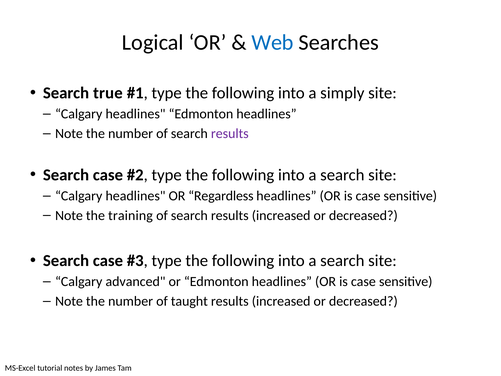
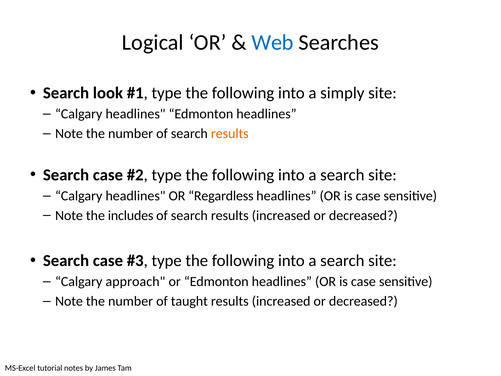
true: true -> look (108, 93)
results colour: purple -> orange (230, 133)
training: training -> includes (131, 215)
advanced: advanced -> approach (135, 282)
